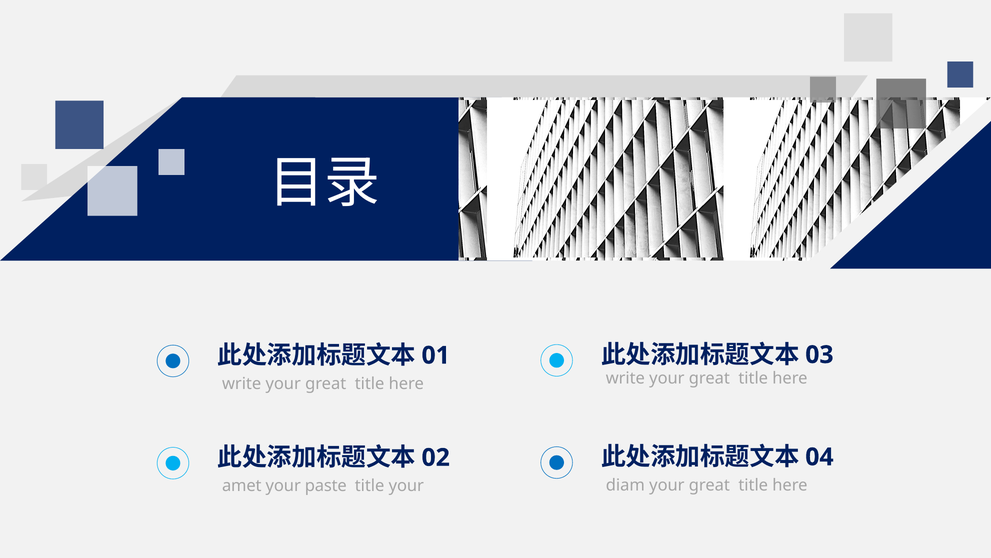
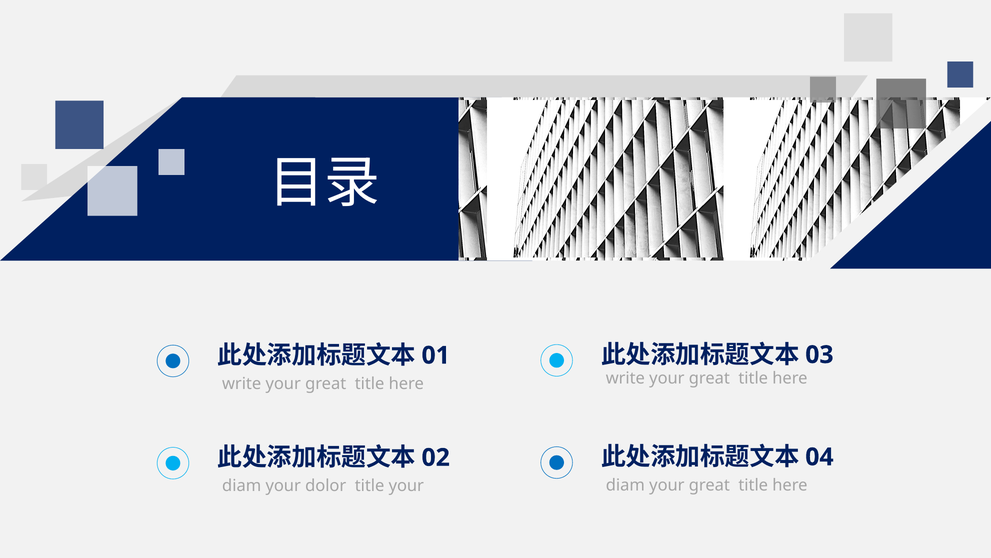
amet: amet -> diam (242, 485)
paste: paste -> dolor (326, 485)
